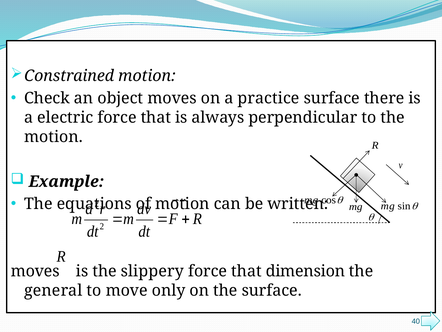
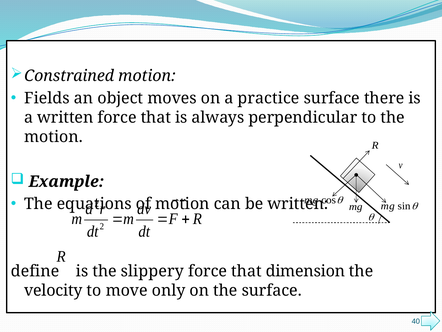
Check: Check -> Fields (47, 98)
a electric: electric -> written (65, 117)
moves: moves -> define (35, 271)
general: general -> velocity (53, 290)
